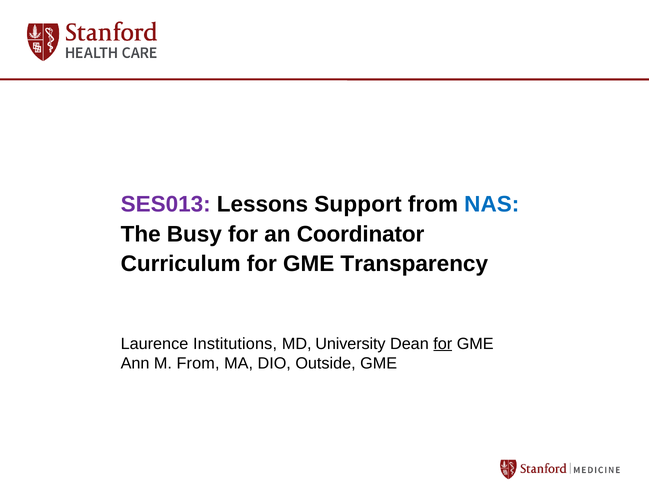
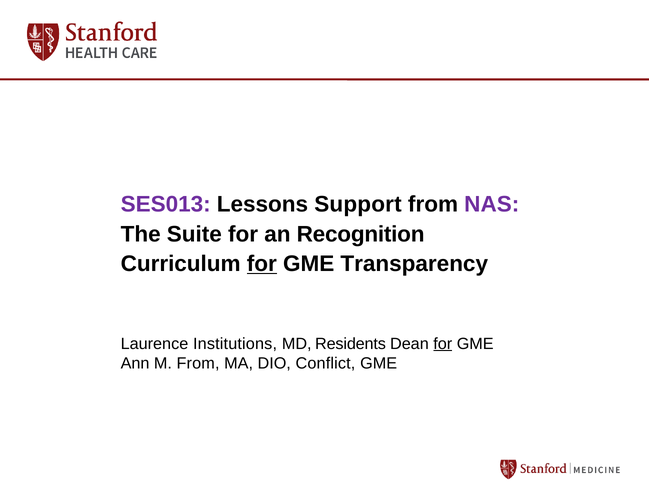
NAS colour: blue -> purple (492, 204)
Busy: Busy -> Suite (194, 234)
Coordinator: Coordinator -> Recognition (361, 234)
for underline: none -> present (262, 264)
University: University -> Residents (350, 343)
Outside: Outside -> Conflict (325, 363)
